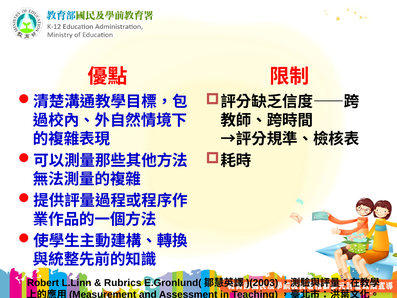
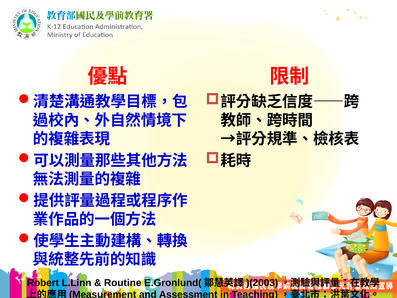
Rubrics: Rubrics -> Routine (123, 283)
